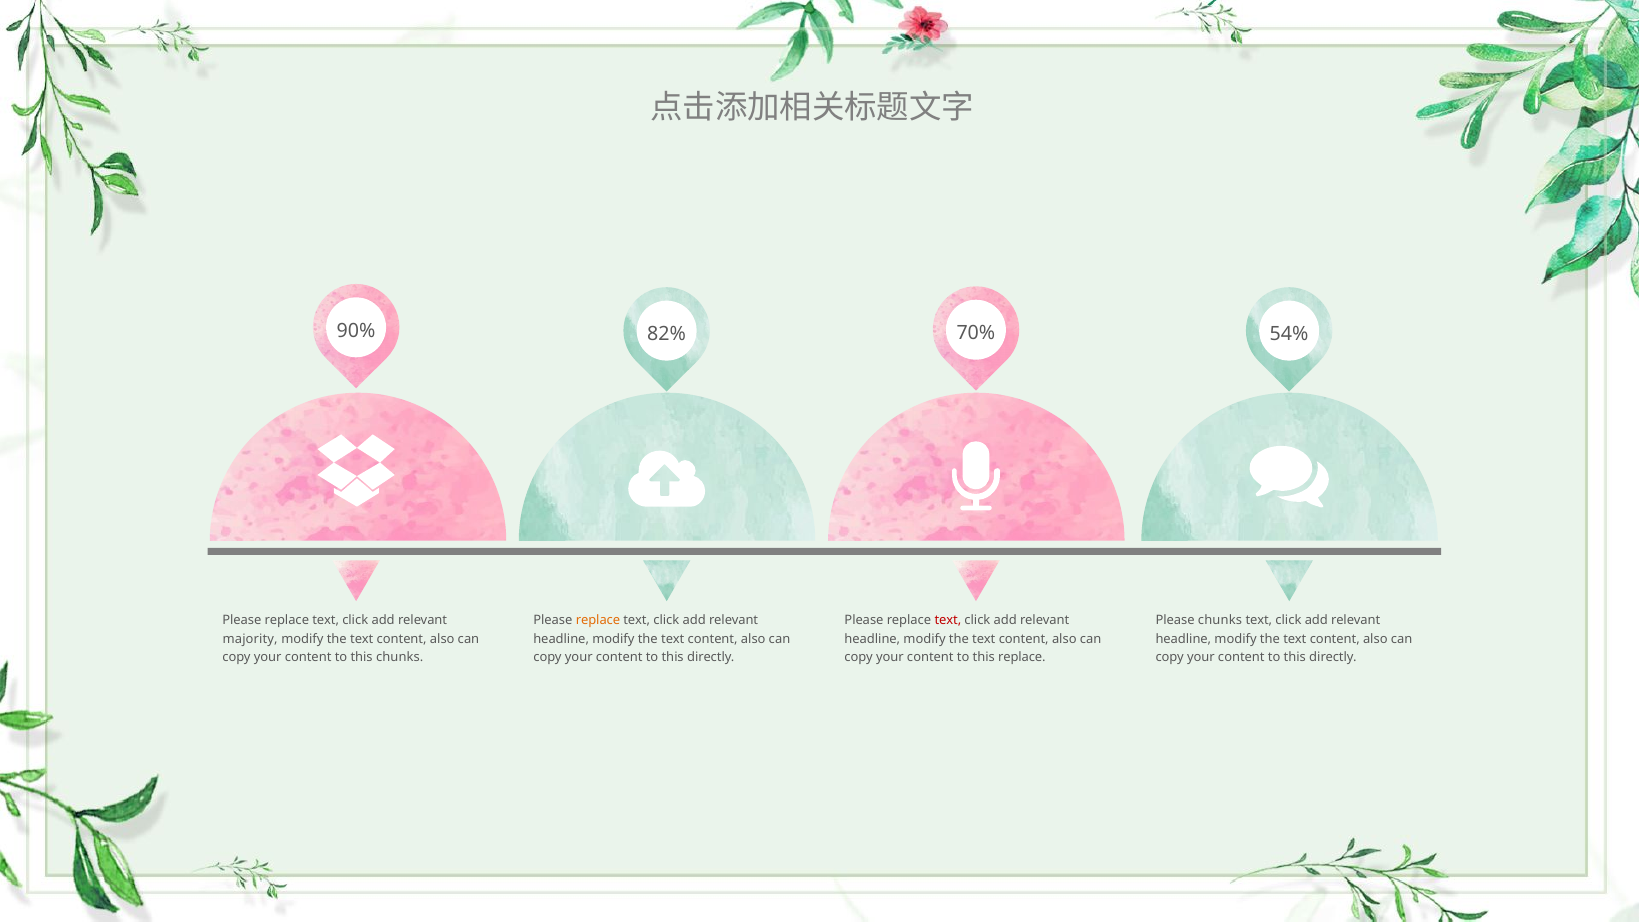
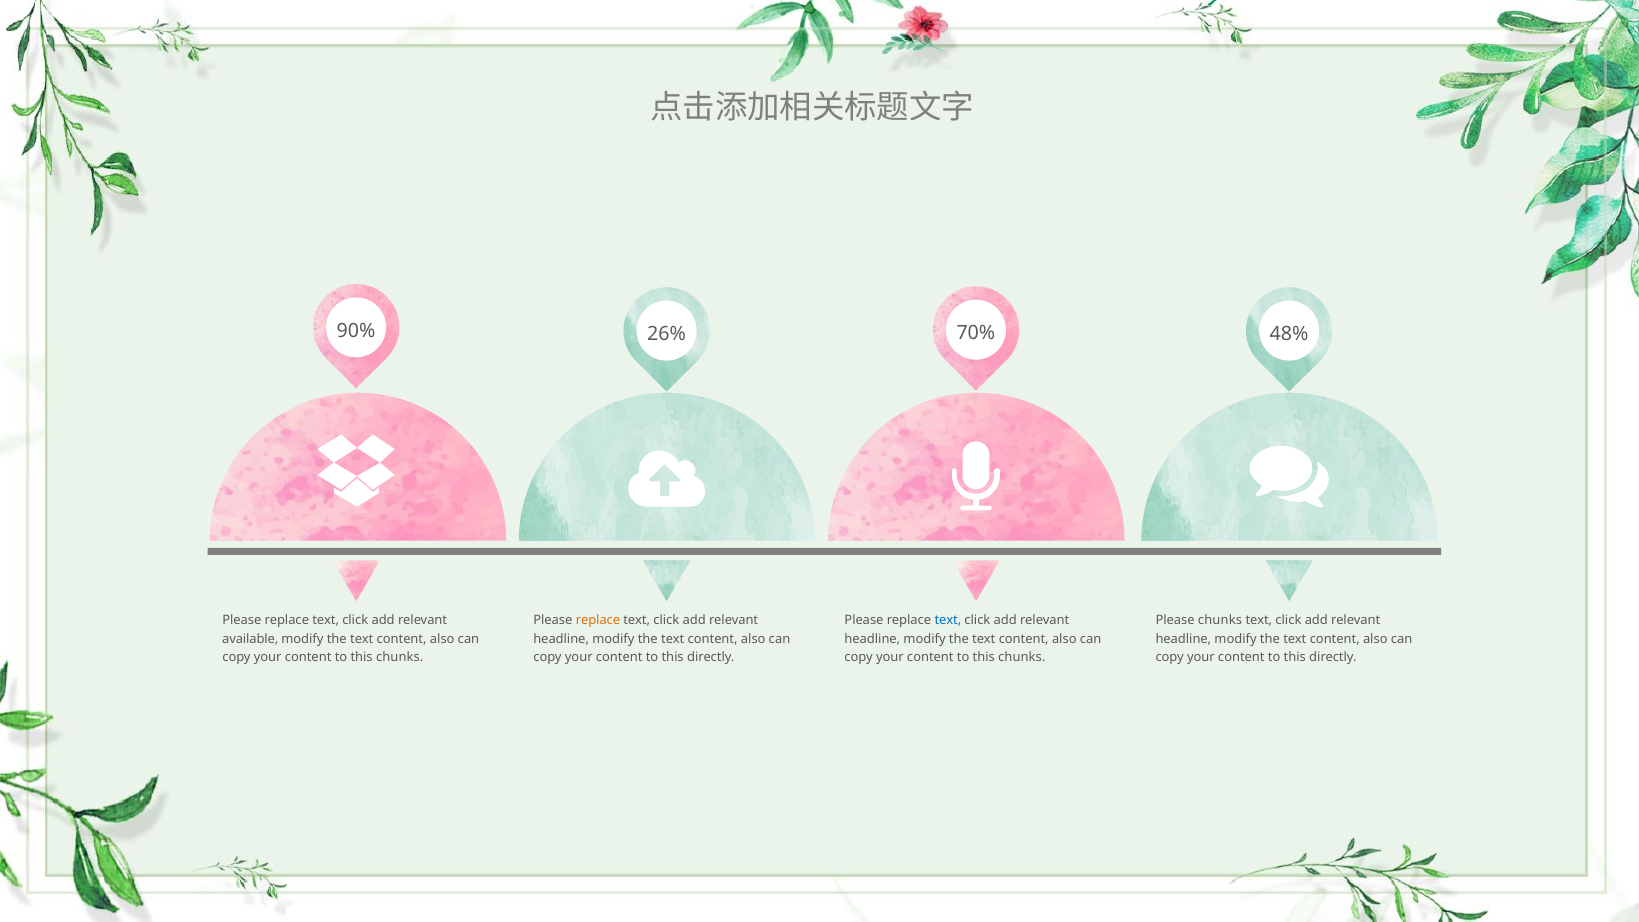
82%: 82% -> 26% (667, 334)
54%: 54% -> 48% (1289, 334)
text colour: red -> blue (948, 620)
majority: majority -> available (250, 639)
replace: replace -> chunks (1022, 657)
